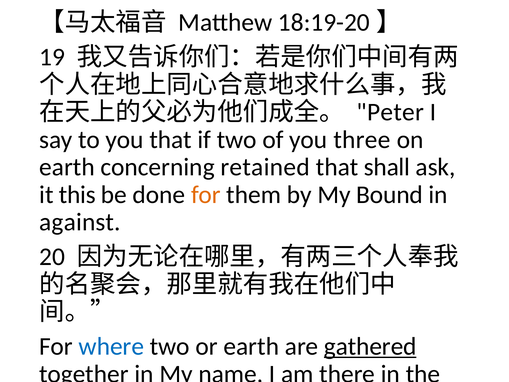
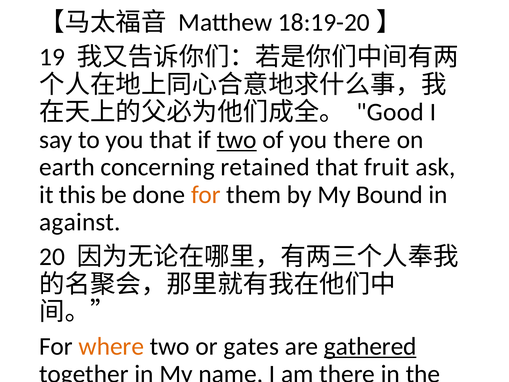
Peter: Peter -> Good (390, 112)
two underline: none -> present (237, 140)
you three: three -> there (362, 140)
shall: shall -> fruit (387, 167)
where colour: blue -> orange (111, 346)
or earth: earth -> gates (251, 346)
